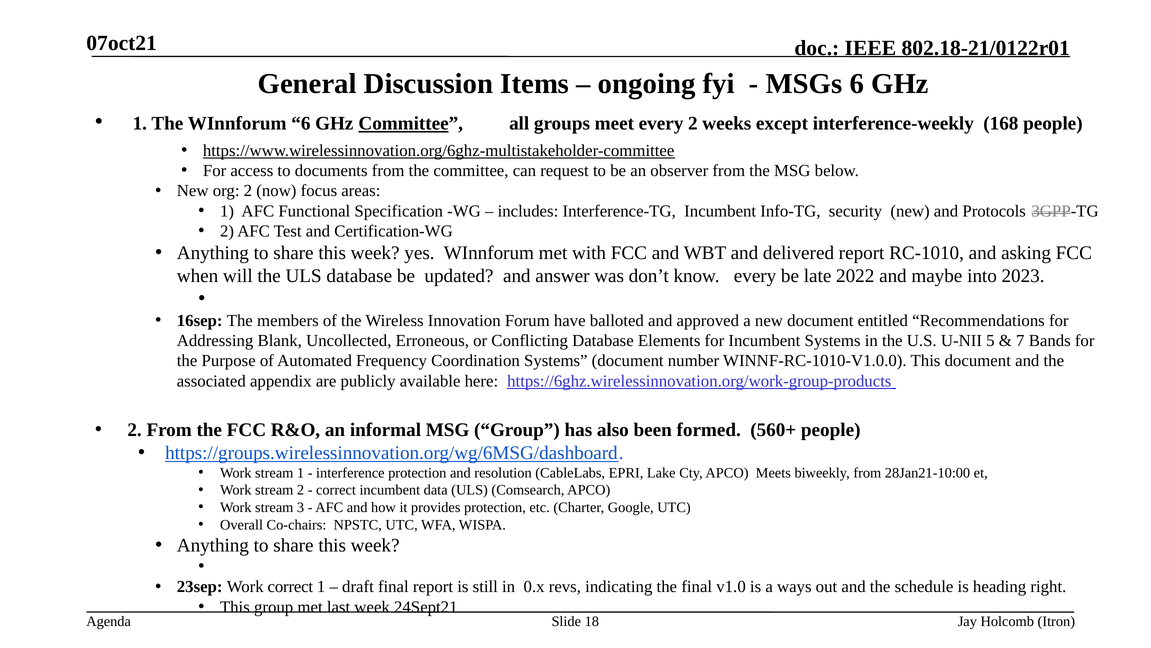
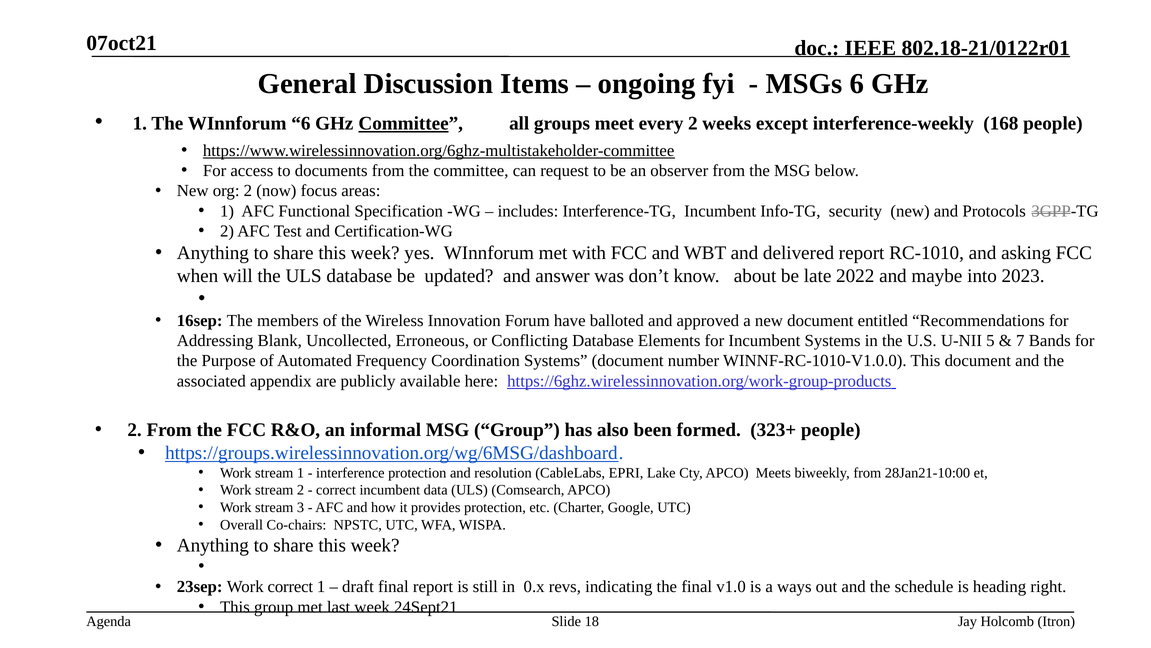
know every: every -> about (755, 276)
560+: 560+ -> 323+ (773, 430)
